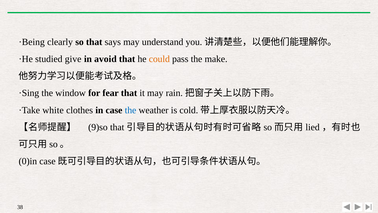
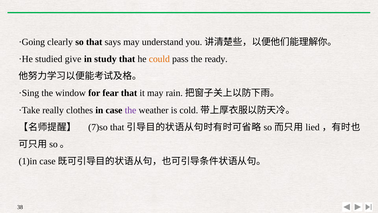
·Being: ·Being -> ·Going (32, 42)
avoid: avoid -> study (105, 59)
make: make -> ready (216, 59)
white: white -> really (53, 110)
the colour: blue -> purple (131, 110)
9)so: 9)so -> 7)so (98, 127)
0)in: 0)in -> 1)in (28, 161)
